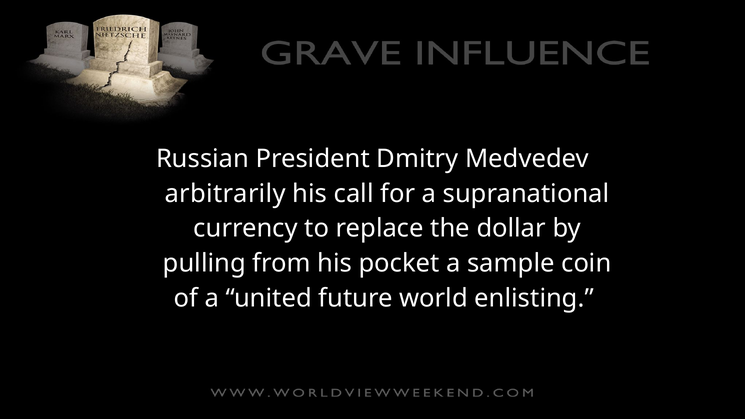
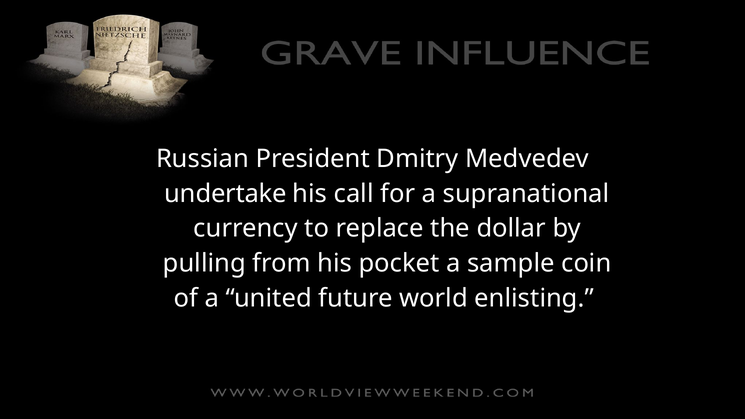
arbitrarily: arbitrarily -> undertake (225, 194)
